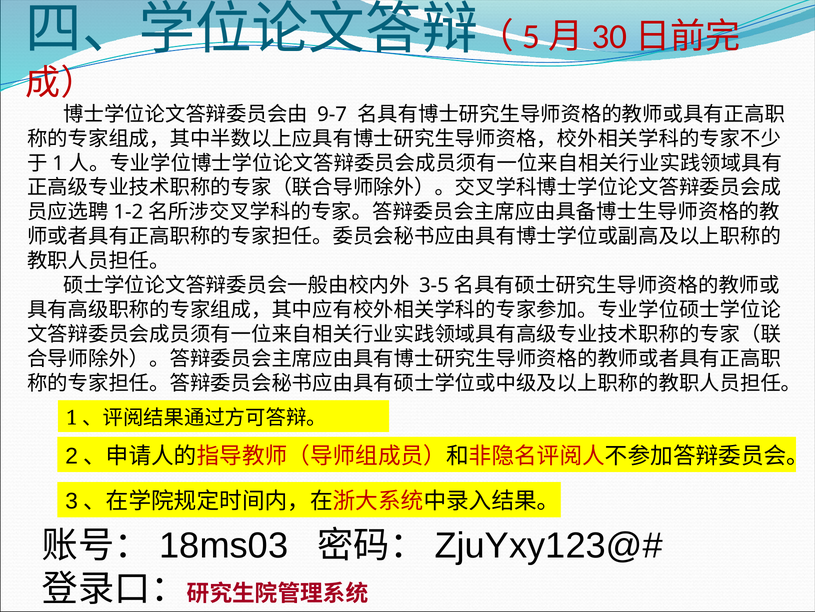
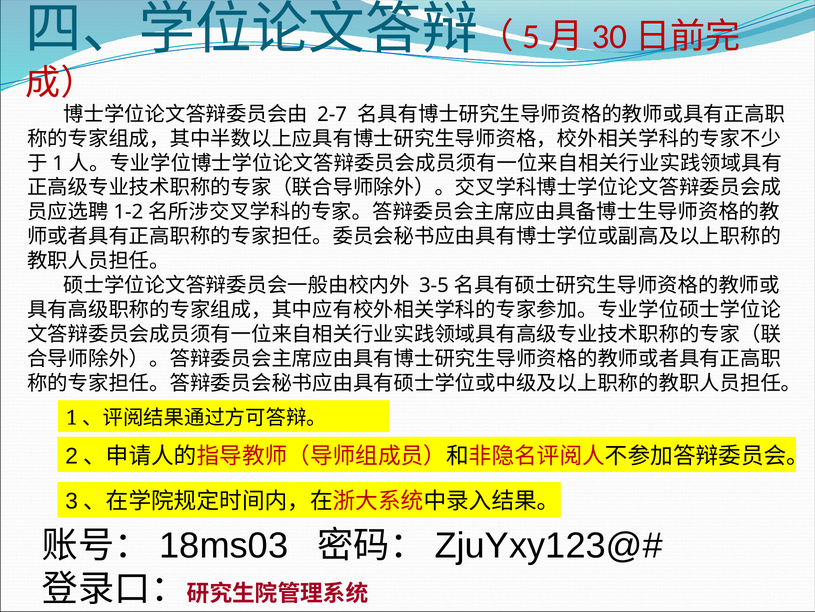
9-7: 9-7 -> 2-7 (332, 114)
